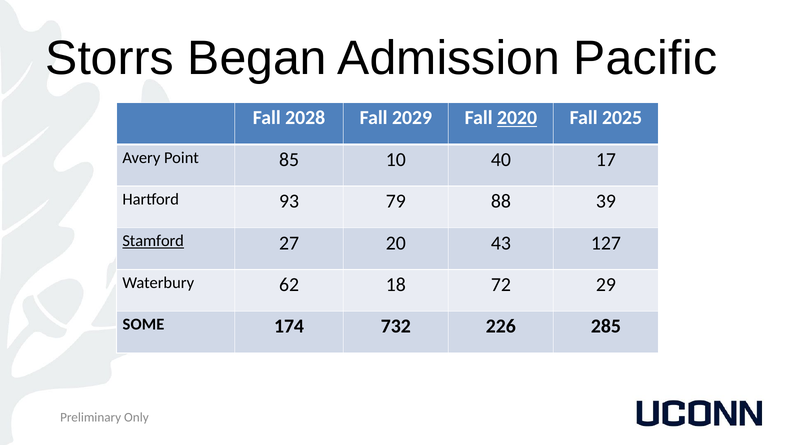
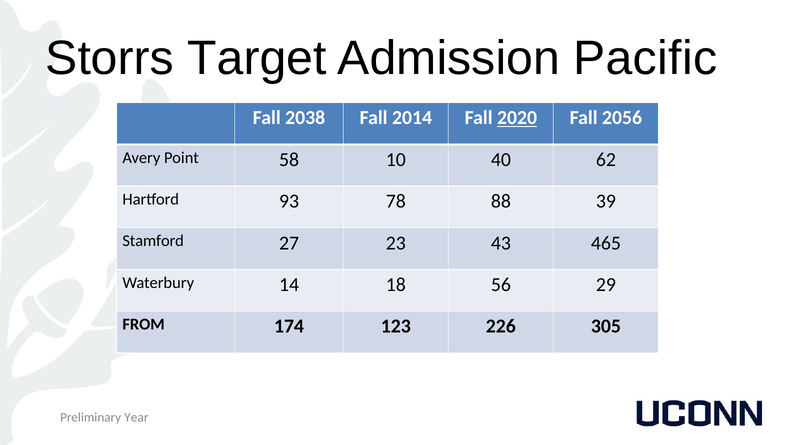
Began: Began -> Target (257, 58)
2028: 2028 -> 2038 (305, 118)
2029: 2029 -> 2014 (412, 118)
2025: 2025 -> 2056 (622, 118)
85: 85 -> 58 (289, 159)
17: 17 -> 62 (606, 159)
79: 79 -> 78 (396, 201)
Stamford underline: present -> none (153, 241)
20: 20 -> 23 (396, 243)
127: 127 -> 465 (606, 243)
62: 62 -> 14 (289, 284)
72: 72 -> 56 (501, 284)
SOME: SOME -> FROM (144, 324)
732: 732 -> 123 (396, 326)
285: 285 -> 305 (606, 326)
Only: Only -> Year (136, 417)
